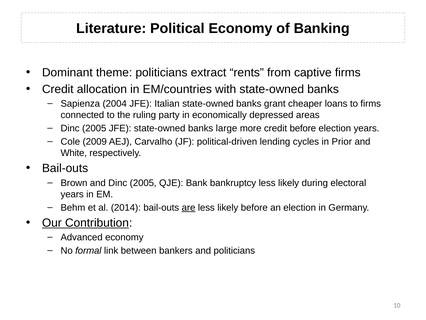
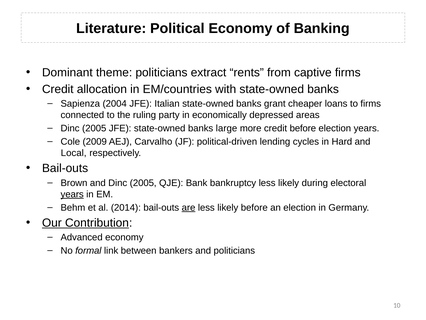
Prior: Prior -> Hard (342, 141)
White: White -> Local (74, 153)
years underline: none -> present (72, 194)
